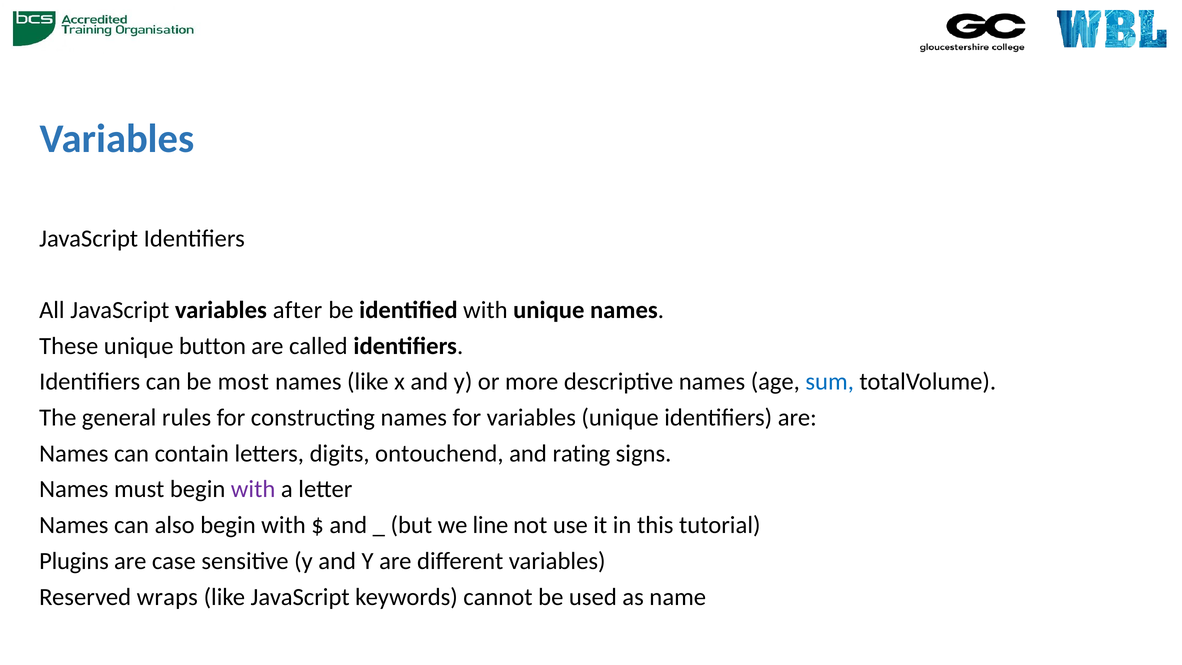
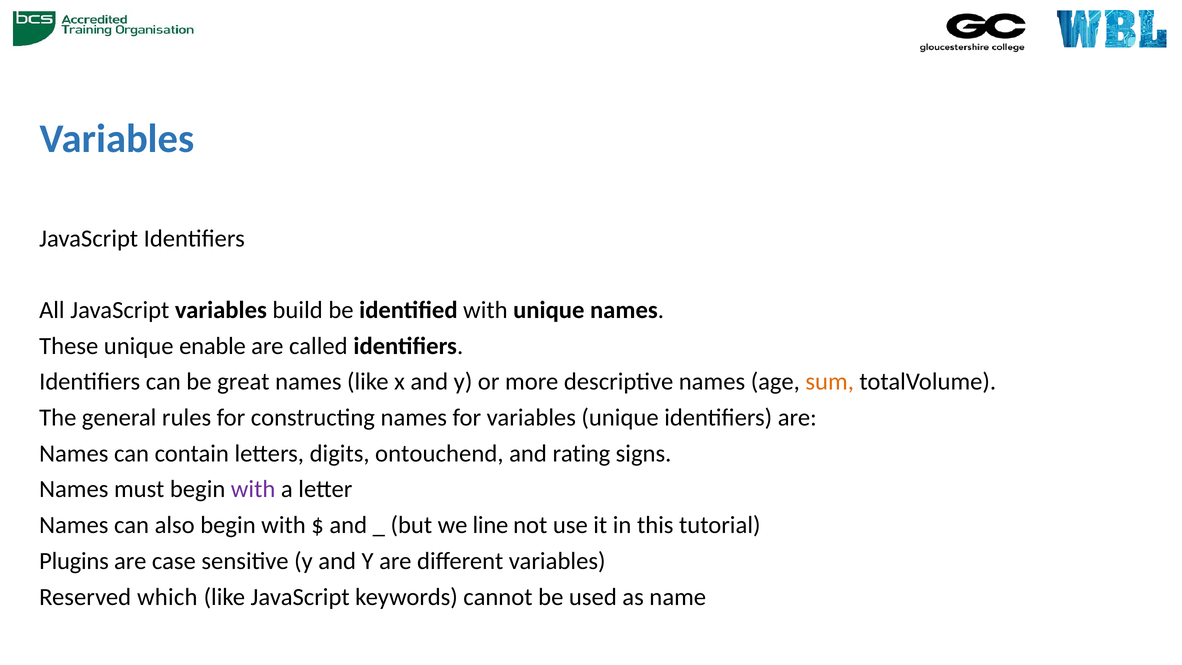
after: after -> build (298, 310)
button: button -> enable (212, 346)
most: most -> great (243, 382)
sum colour: blue -> orange (830, 382)
wraps: wraps -> which (167, 597)
